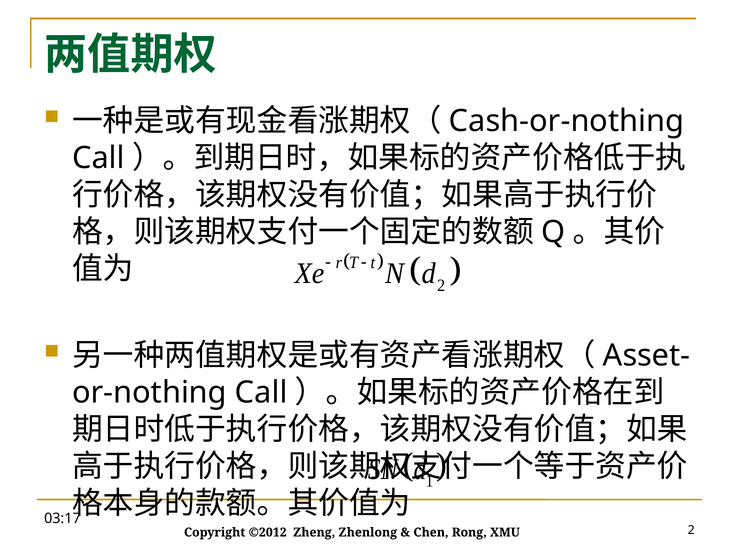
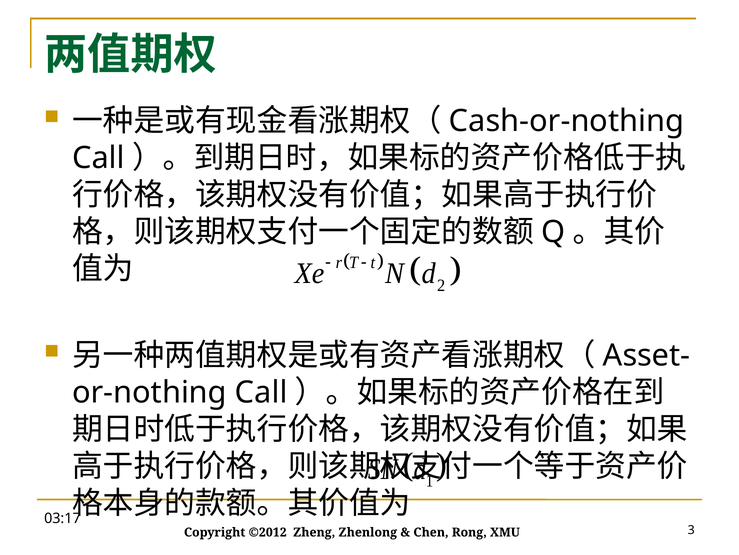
XMU 2: 2 -> 3 (691, 529)
